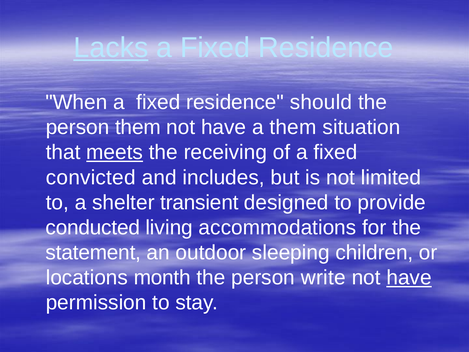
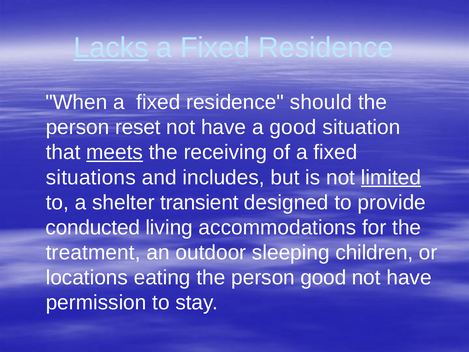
person them: them -> reset (138, 127)
a them: them -> good (293, 127)
convicted: convicted -> situations (91, 177)
limited underline: none -> present (391, 177)
statement: statement -> treatment (93, 252)
month: month -> eating (162, 277)
person write: write -> good (323, 277)
have underline: present -> none (409, 277)
